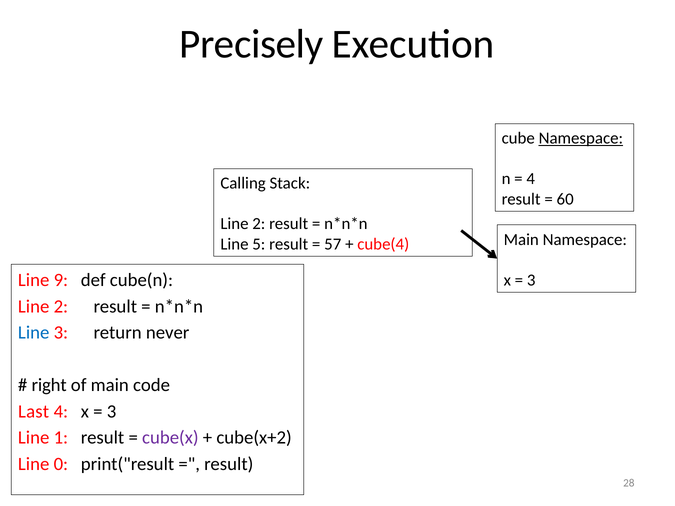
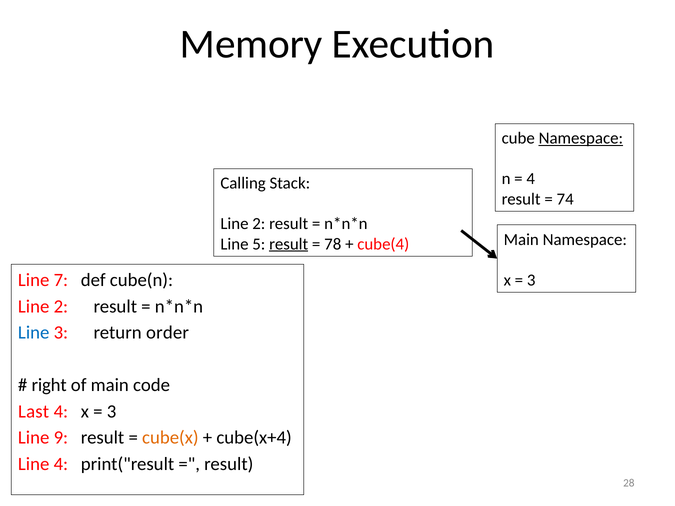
Precisely: Precisely -> Memory (251, 44)
60: 60 -> 74 (565, 199)
result underline: none -> present (289, 244)
57: 57 -> 78 (333, 244)
9: 9 -> 7 (61, 280)
never: never -> order (168, 333)
1: 1 -> 9 (61, 438)
cube(x colour: purple -> orange (170, 438)
cube(x+2: cube(x+2 -> cube(x+4 (254, 438)
Line 0: 0 -> 4 (61, 464)
